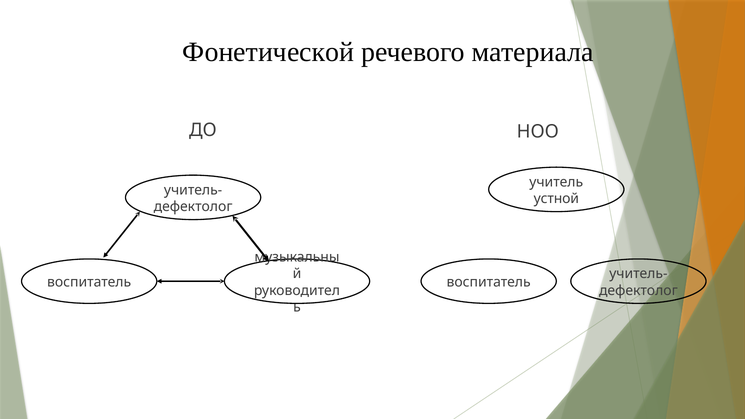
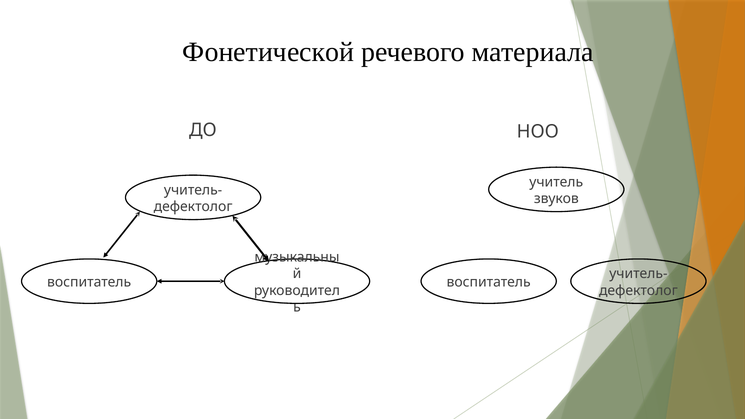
устной: устной -> звуков (556, 199)
